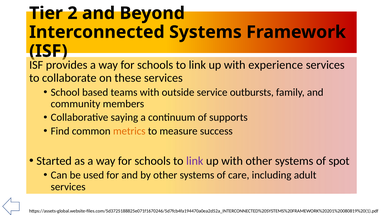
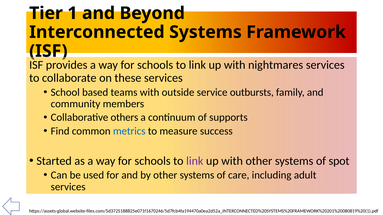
2: 2 -> 1 (72, 13)
experience: experience -> nightmares (276, 65)
saying: saying -> others (124, 118)
metrics colour: orange -> blue (129, 131)
